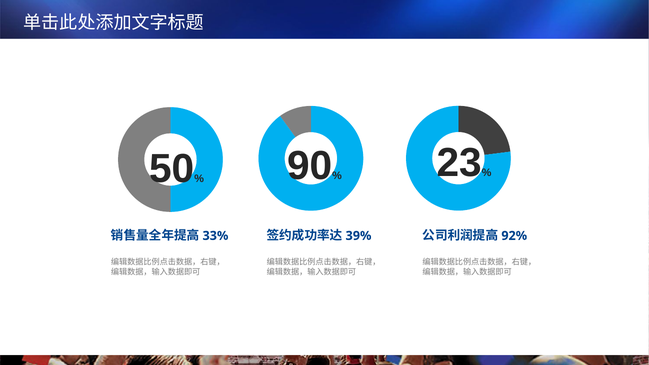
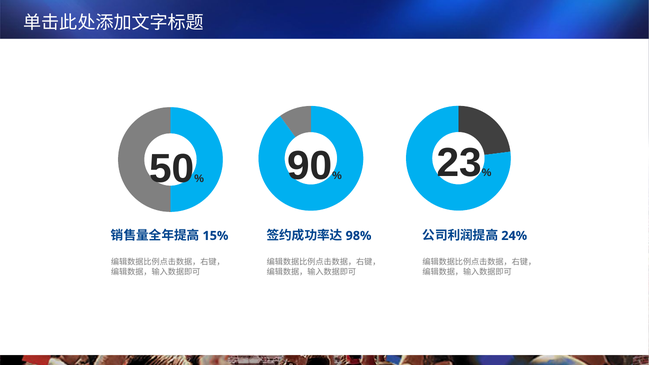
33%: 33% -> 15% (215, 236)
39%: 39% -> 98% (358, 236)
92%: 92% -> 24% (514, 236)
